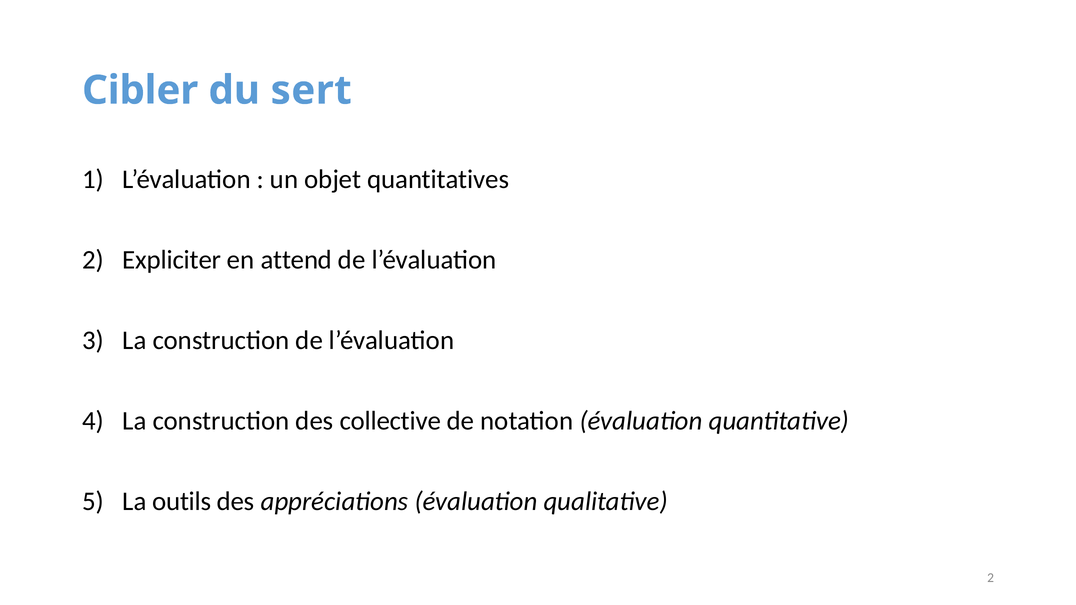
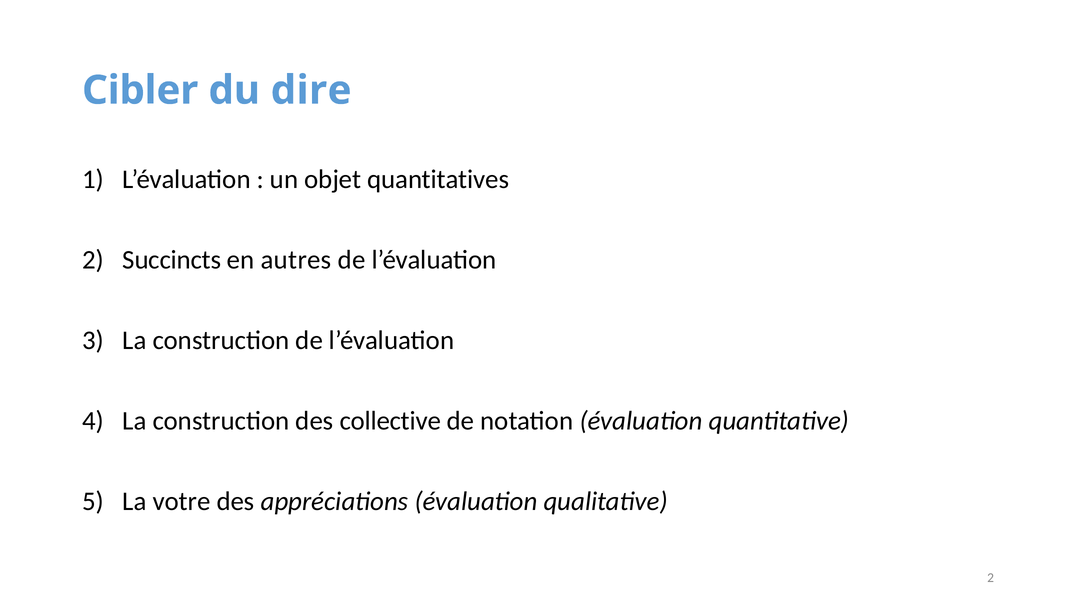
sert: sert -> dire (311, 90)
Expliciter: Expliciter -> Succincts (172, 260)
attend: attend -> autres (296, 260)
outils: outils -> votre (182, 502)
